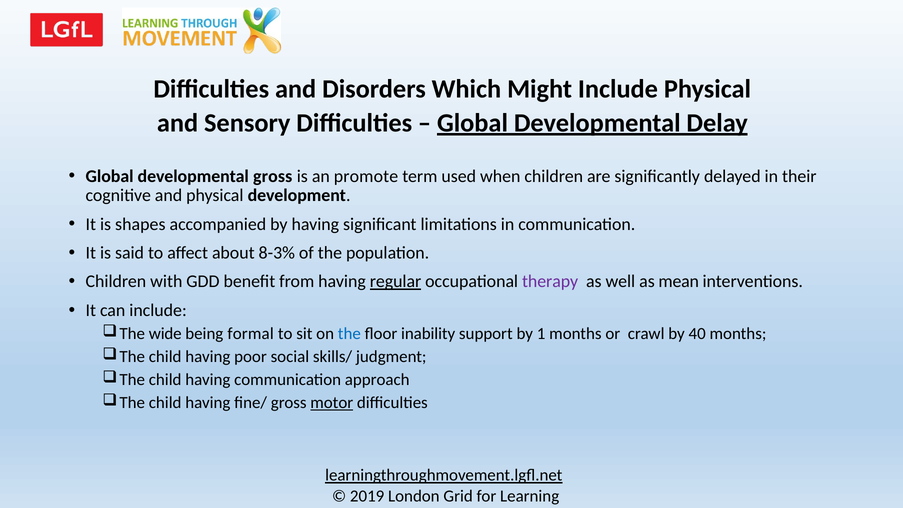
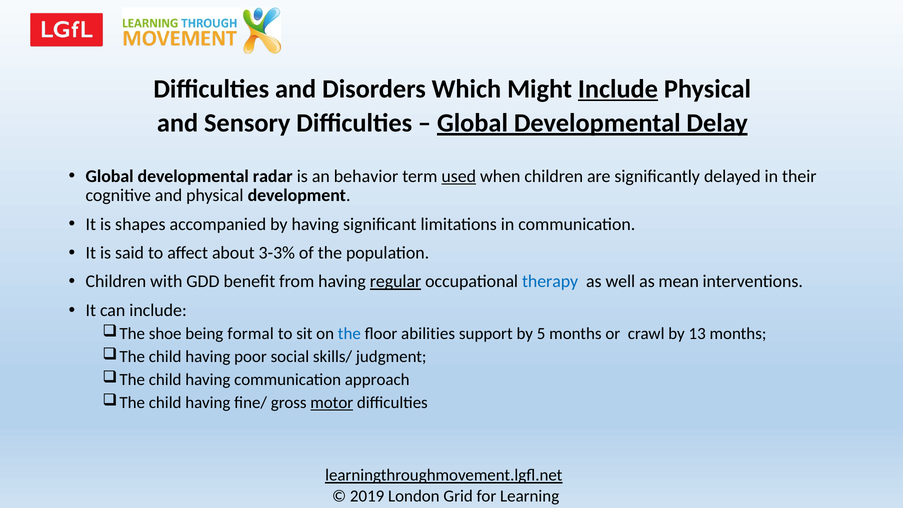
Include underline: none -> present (618, 89)
developmental gross: gross -> radar (273, 176)
promote: promote -> behavior (366, 176)
used underline: none -> present (459, 176)
8-3%: 8-3% -> 3-3% (277, 253)
therapy colour: purple -> blue (550, 282)
wide: wide -> shoe (165, 334)
inability: inability -> abilities (428, 334)
1: 1 -> 5 (541, 334)
40: 40 -> 13 (697, 334)
